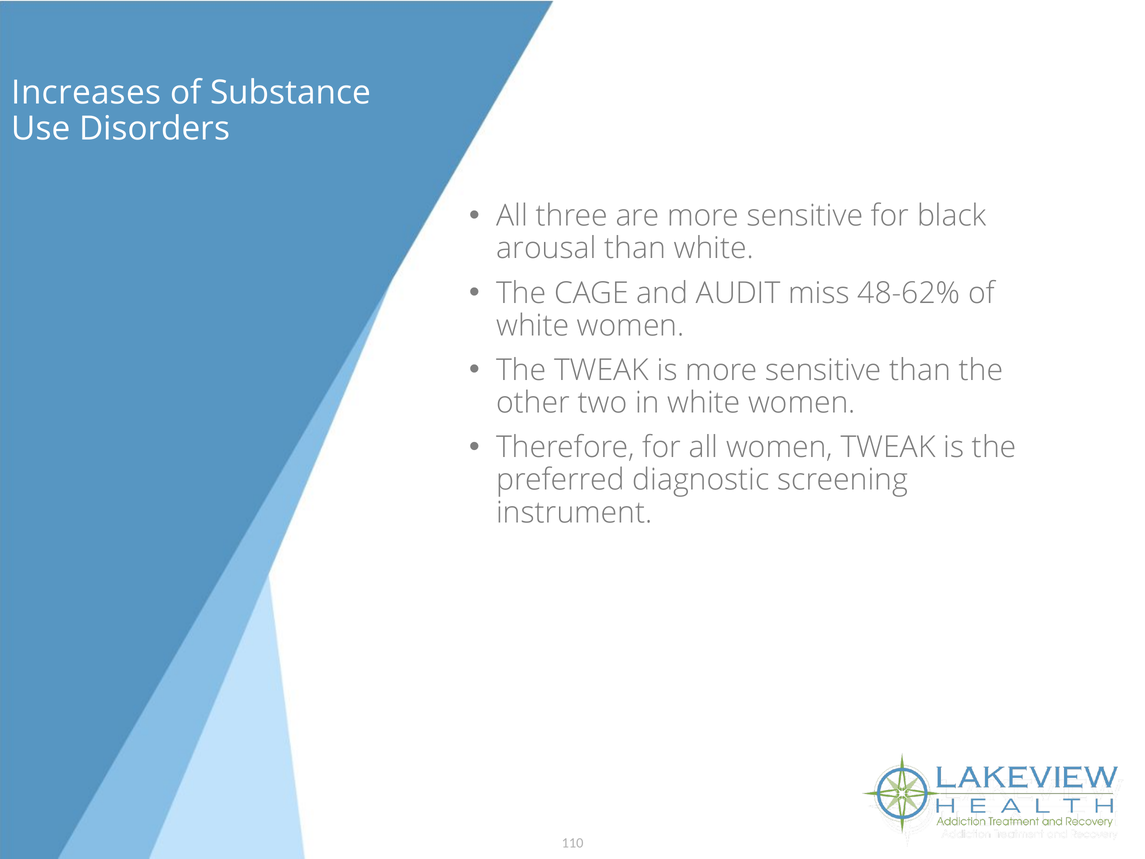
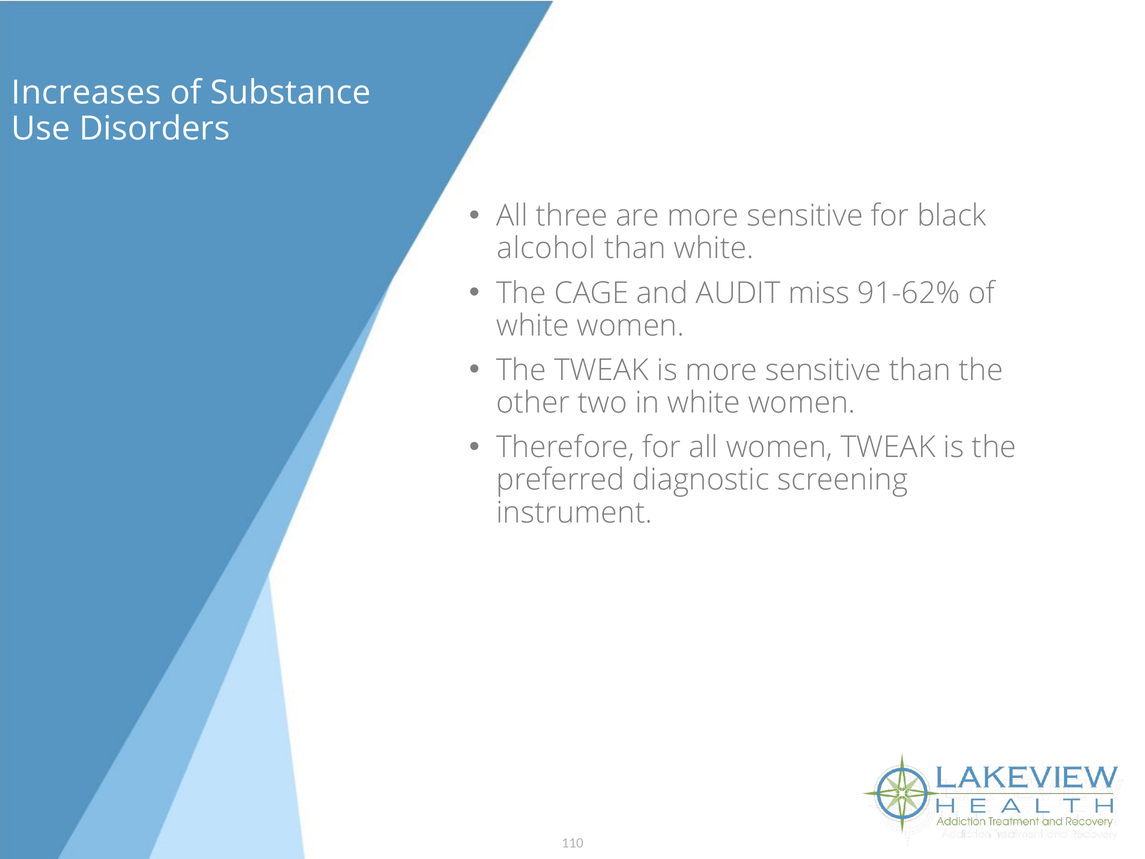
arousal: arousal -> alcohol (546, 248)
48-62%: 48-62% -> 91-62% (909, 293)
